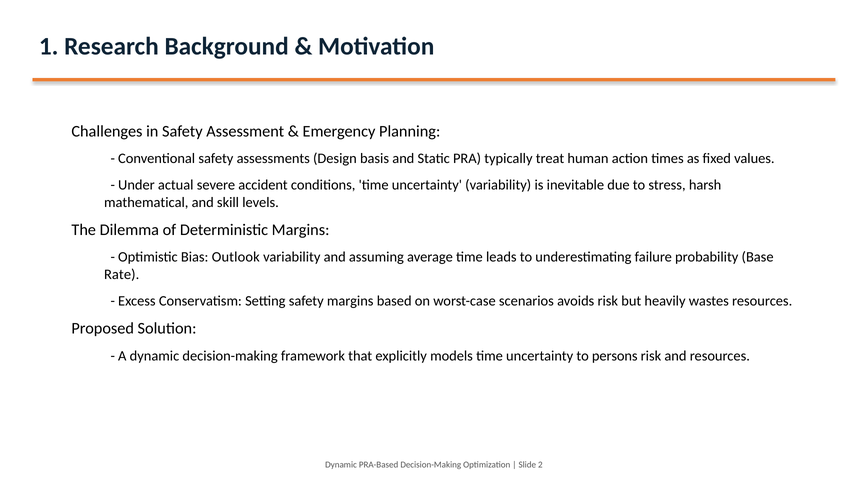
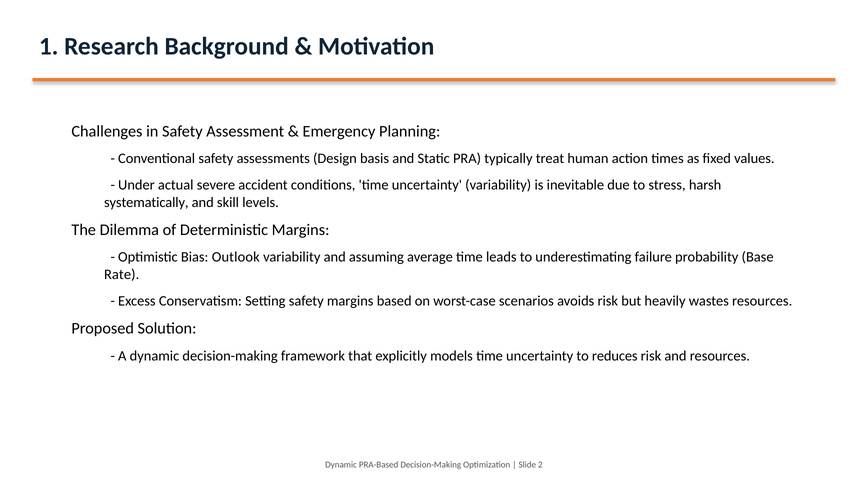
mathematical: mathematical -> systematically (146, 202)
persons: persons -> reduces (615, 356)
